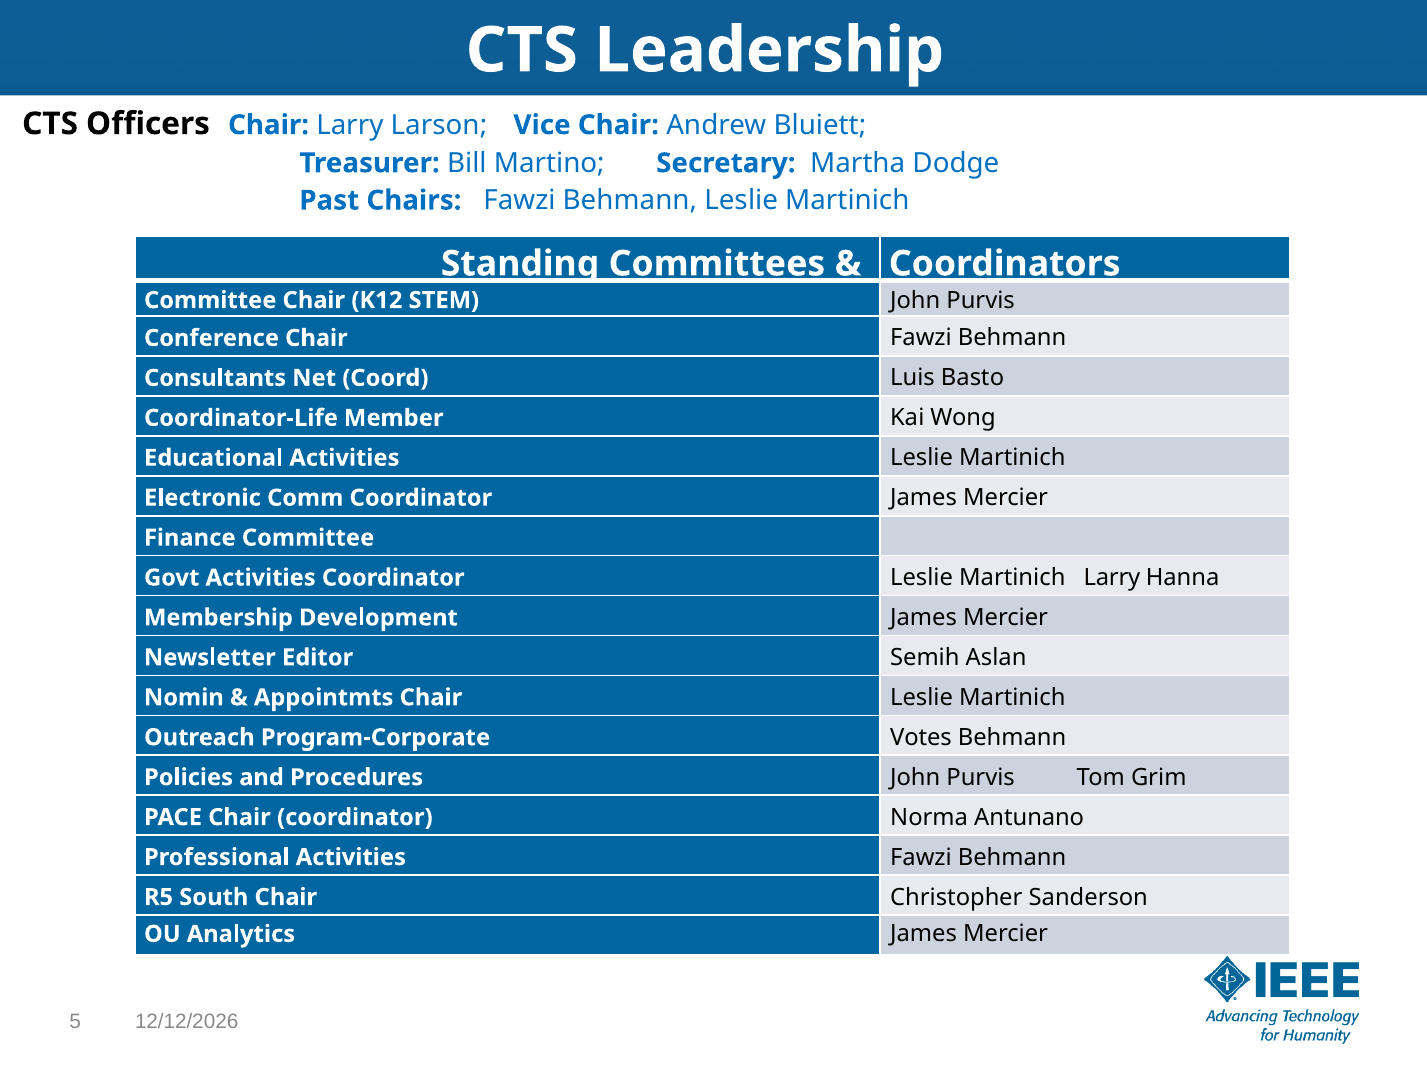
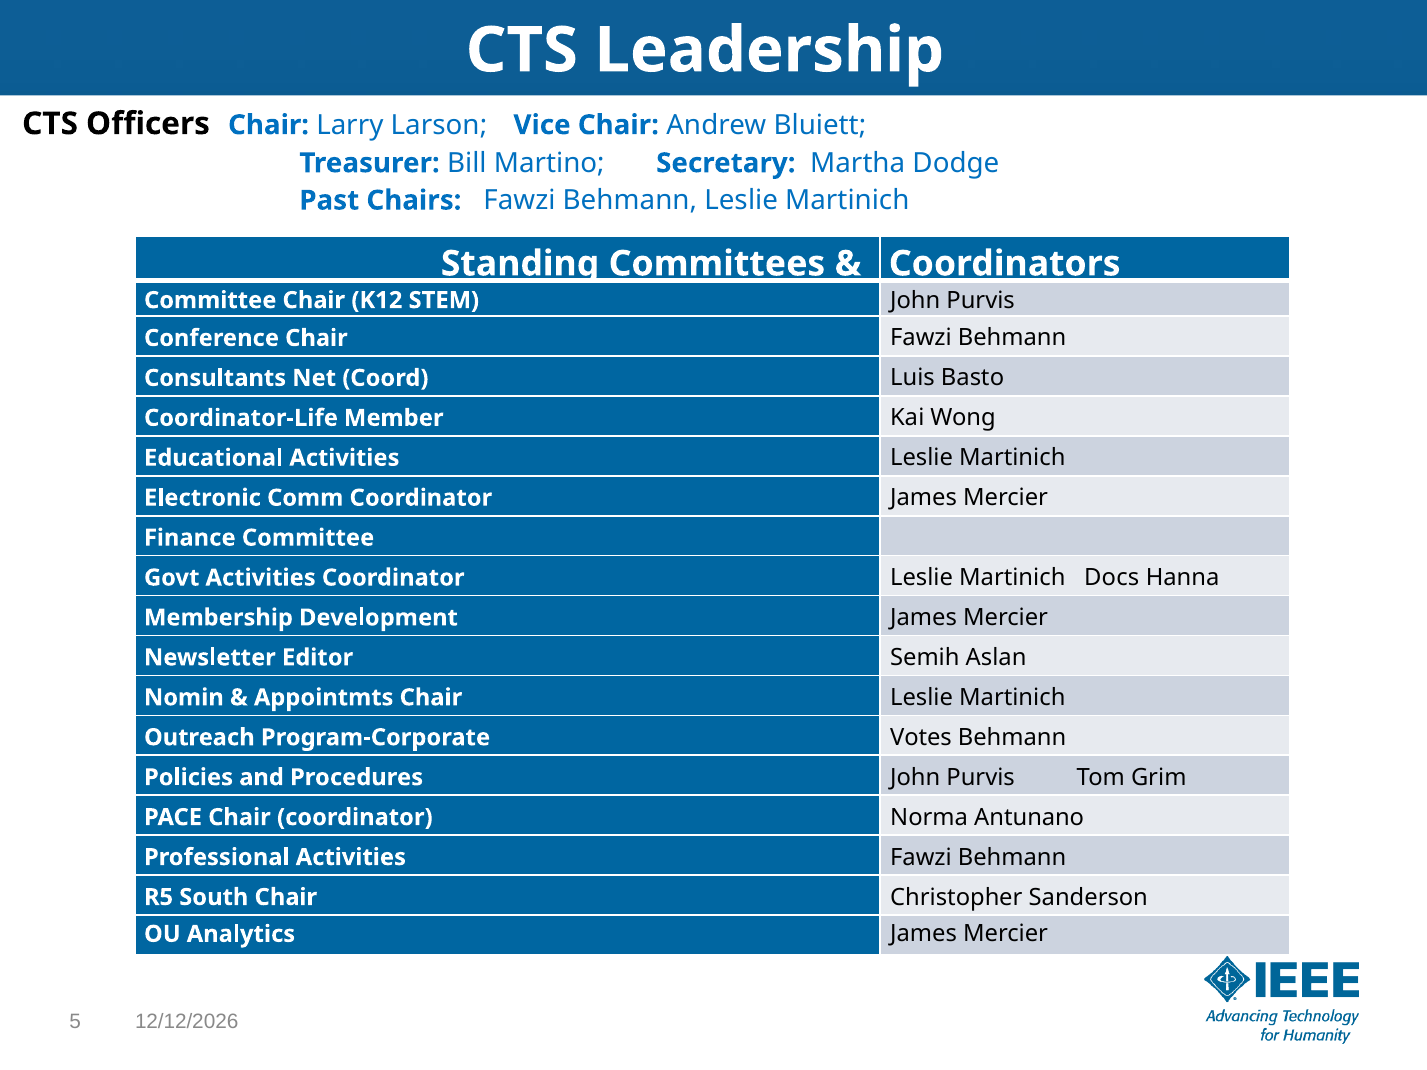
Martinich Larry: Larry -> Docs (1112, 578)
